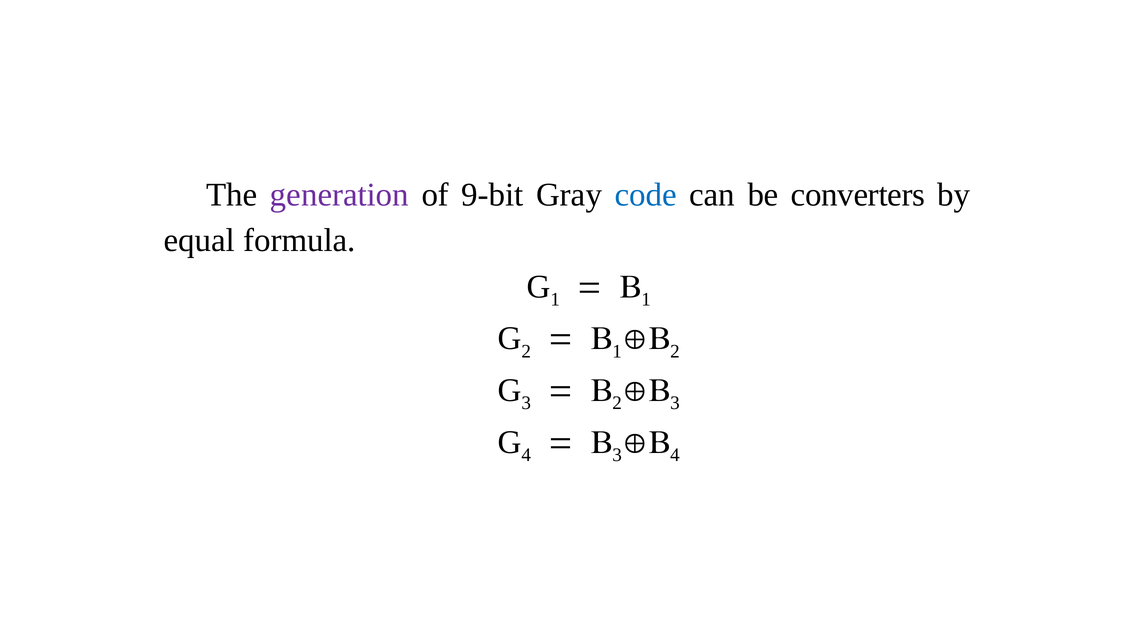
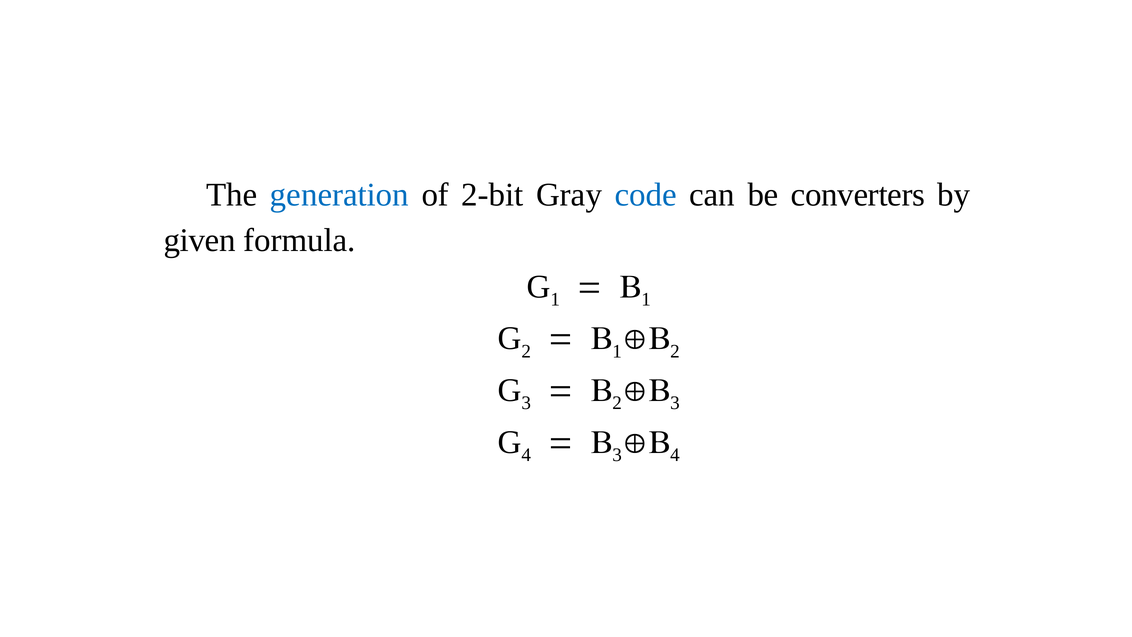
generation colour: purple -> blue (339, 195)
9-bit: 9-bit -> 2-bit (493, 195)
equal: equal -> given (200, 240)
